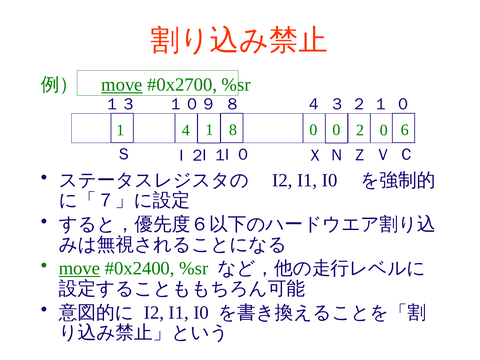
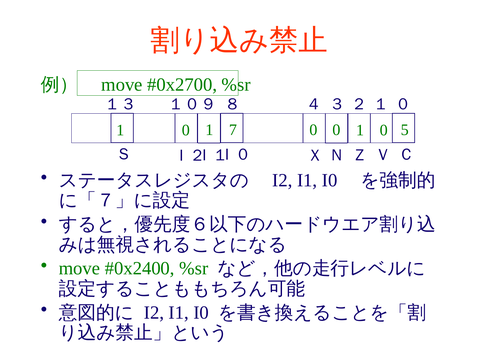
move underline: present -> none (122, 85)
4: 4 -> 0 (186, 130)
8: 8 -> 7 (233, 130)
0 0 2: 2 -> 1 (360, 130)
6: 6 -> 5 (405, 130)
move underline: present -> none (80, 268)
